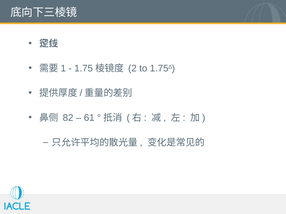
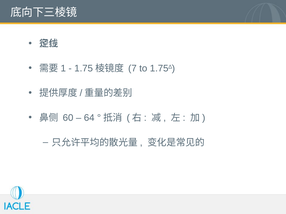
2: 2 -> 7 (132, 68)
82: 82 -> 60 (68, 118)
61: 61 -> 64 (89, 118)
